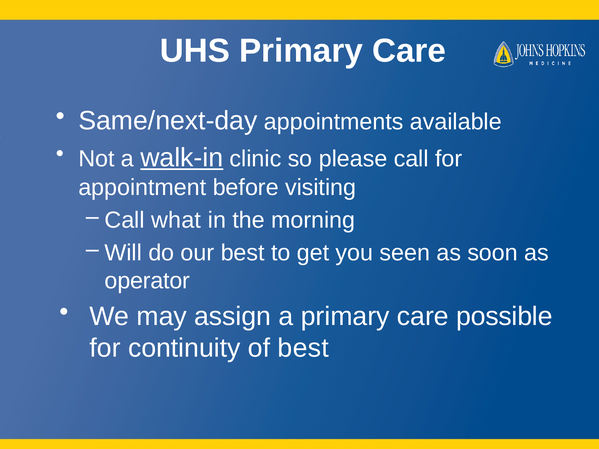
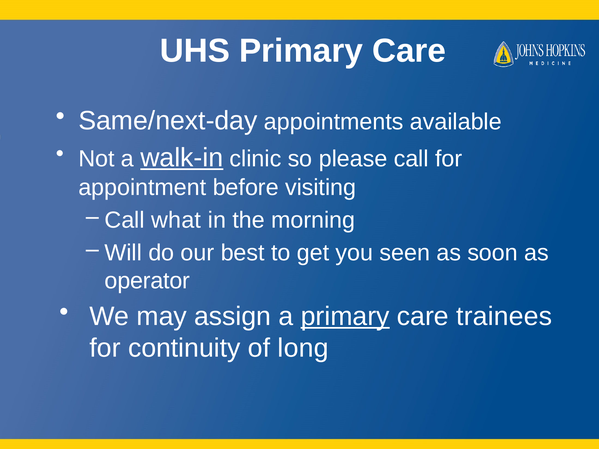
primary underline: none -> present (345, 316)
possible: possible -> trainees (504, 316)
of best: best -> long (303, 348)
